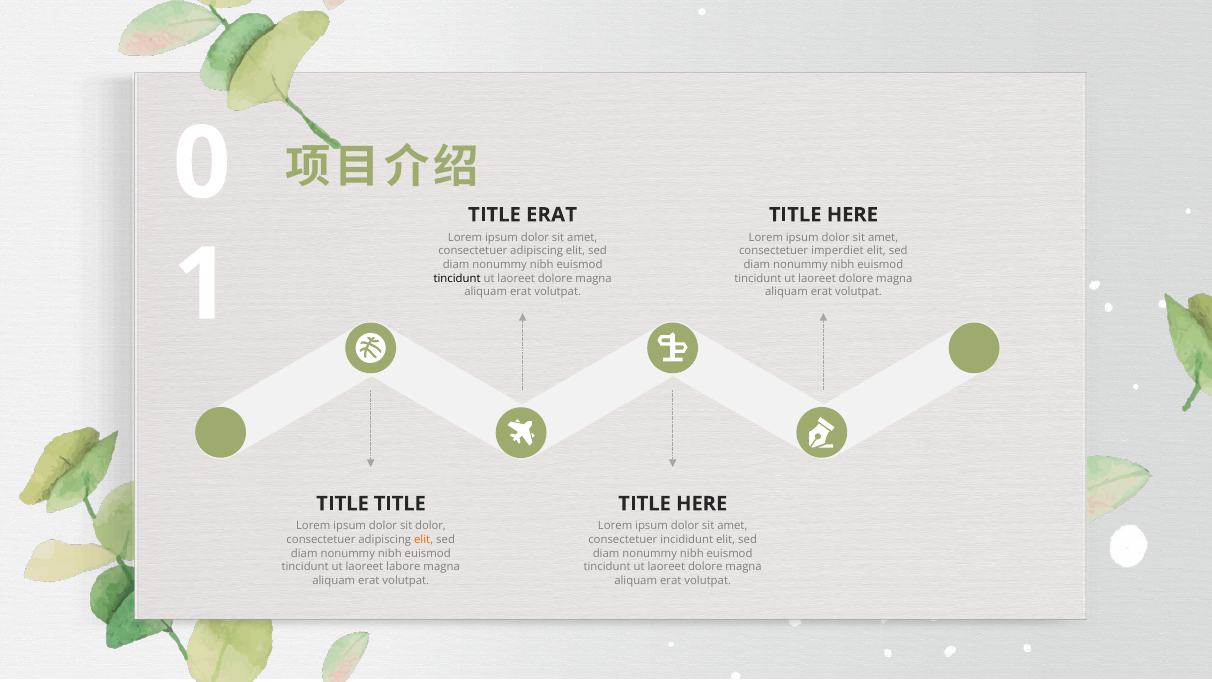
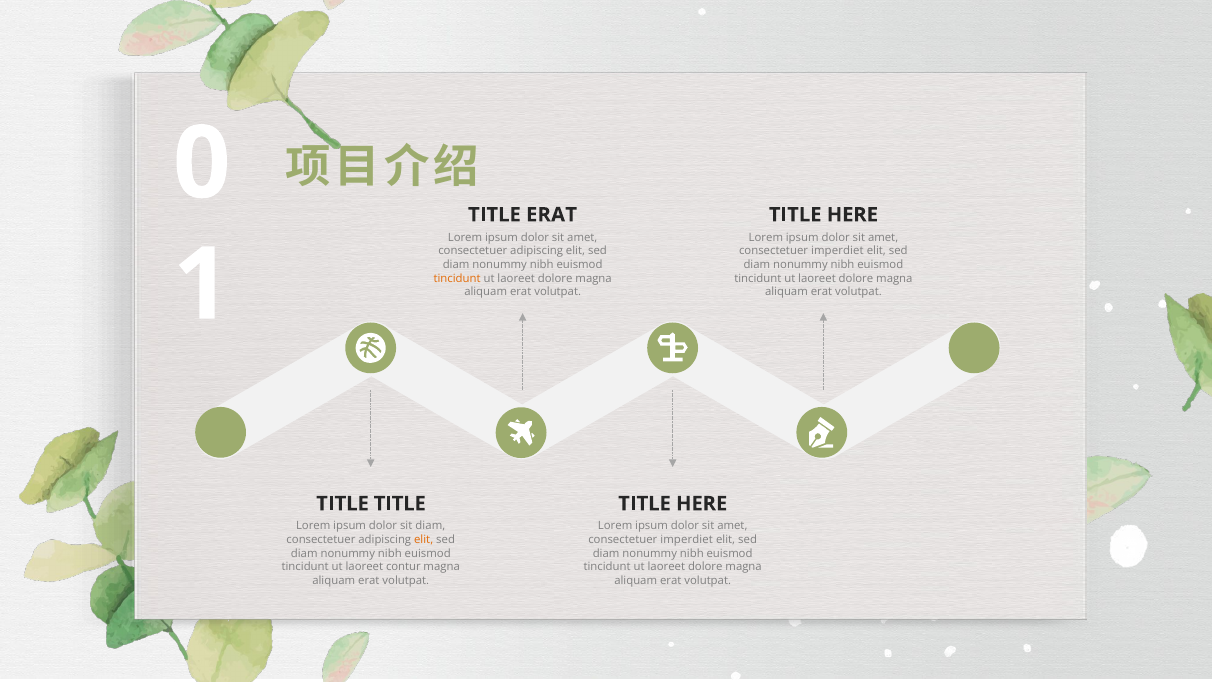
tincidunt colour: black -> orange (457, 278)
sit dolor: dolor -> diam (430, 526)
incididunt: incididunt -> imperdiet (687, 540)
labore: labore -> contur (403, 567)
